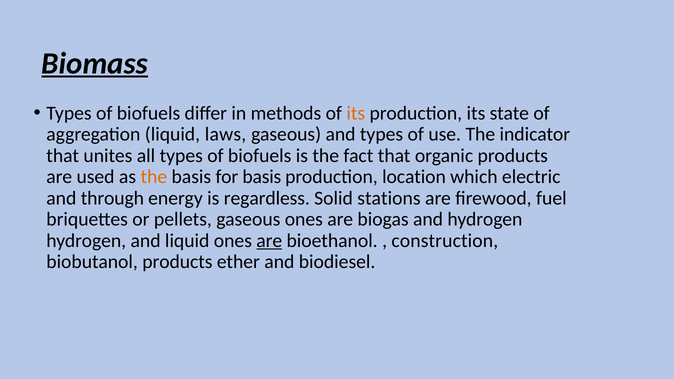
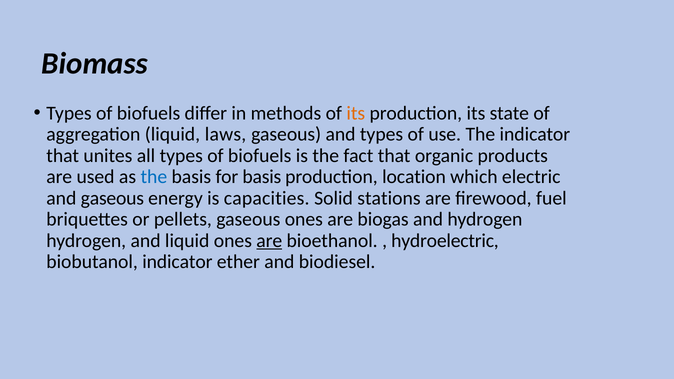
Biomass underline: present -> none (95, 63)
the colour: orange -> blue (154, 177)
and through: through -> gaseous (112, 198)
regardless: regardless -> capacities (267, 198)
construction: construction -> hydroelectric (445, 241)
biobutanol products: products -> indicator (177, 262)
